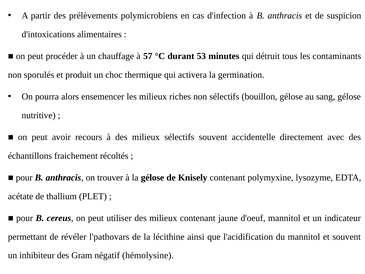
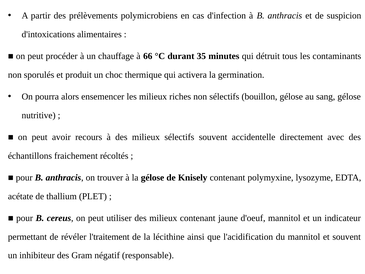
57: 57 -> 66 (148, 56)
53: 53 -> 35 (201, 56)
l'pathovars: l'pathovars -> l'traitement (109, 237)
hémolysine: hémolysine -> responsable (148, 255)
